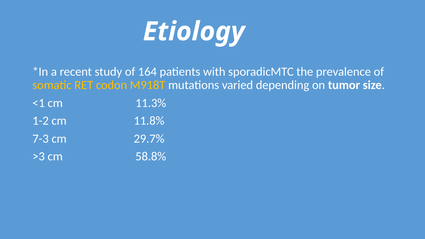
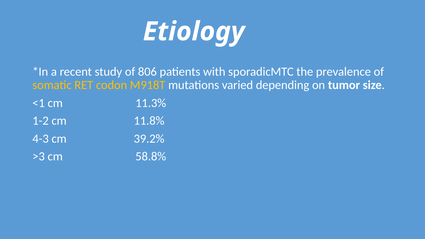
164: 164 -> 806 (147, 72)
7-3: 7-3 -> 4-3 (41, 139)
29.7%: 29.7% -> 39.2% (149, 139)
